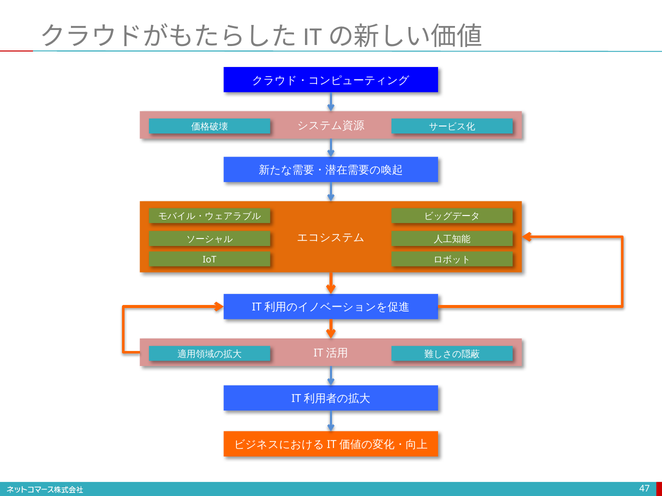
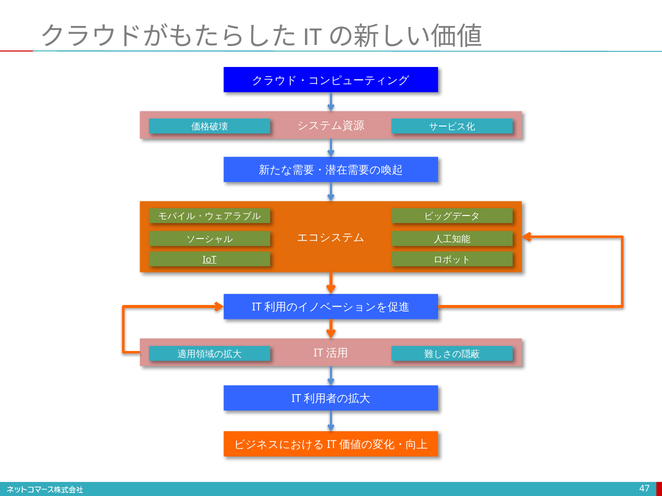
IoT underline: none -> present (210, 260)
